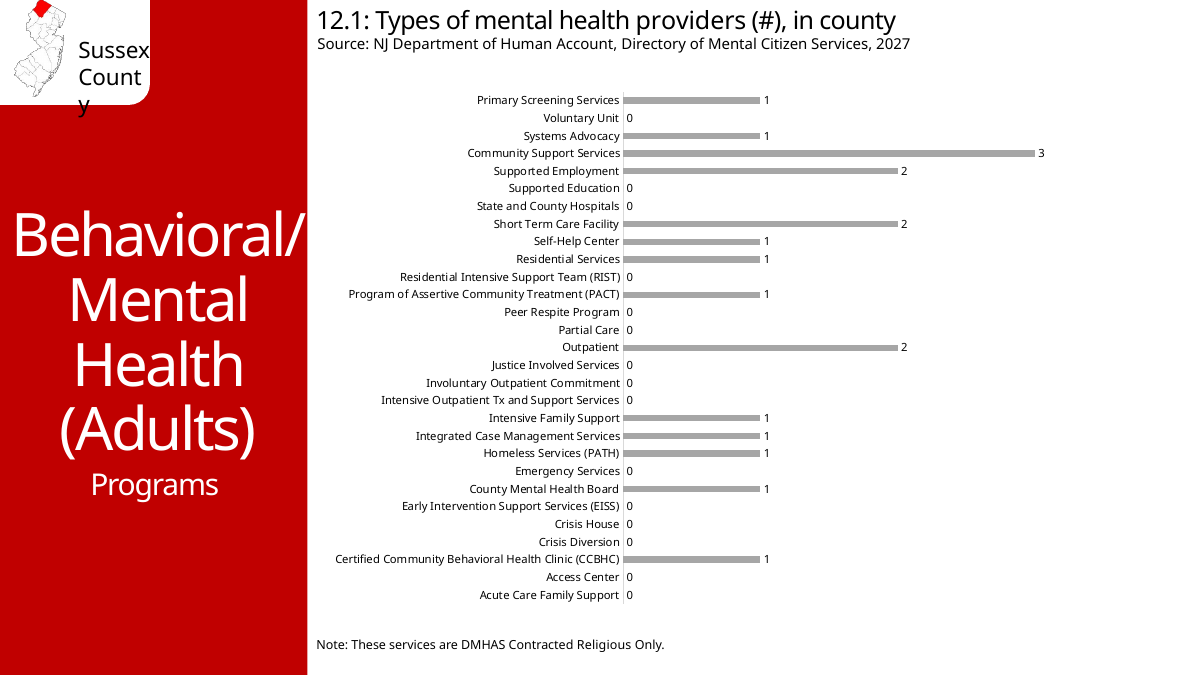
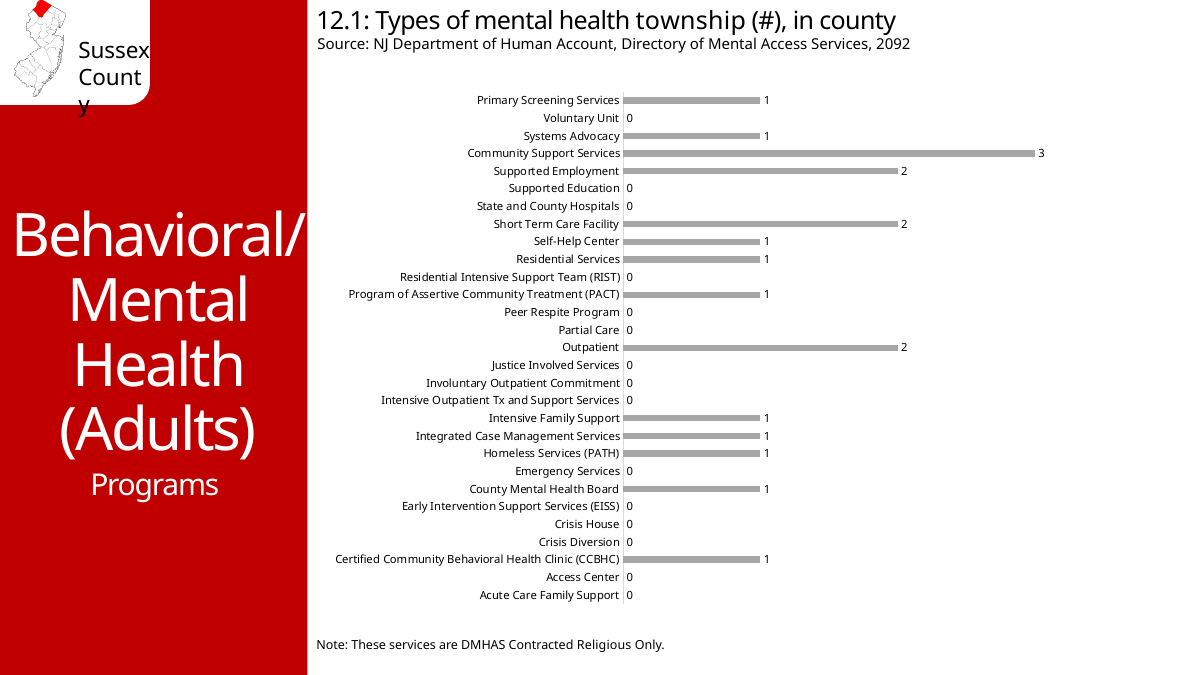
providers: providers -> township (691, 21)
Mental Citizen: Citizen -> Access (784, 44)
2027: 2027 -> 2092 (893, 44)
